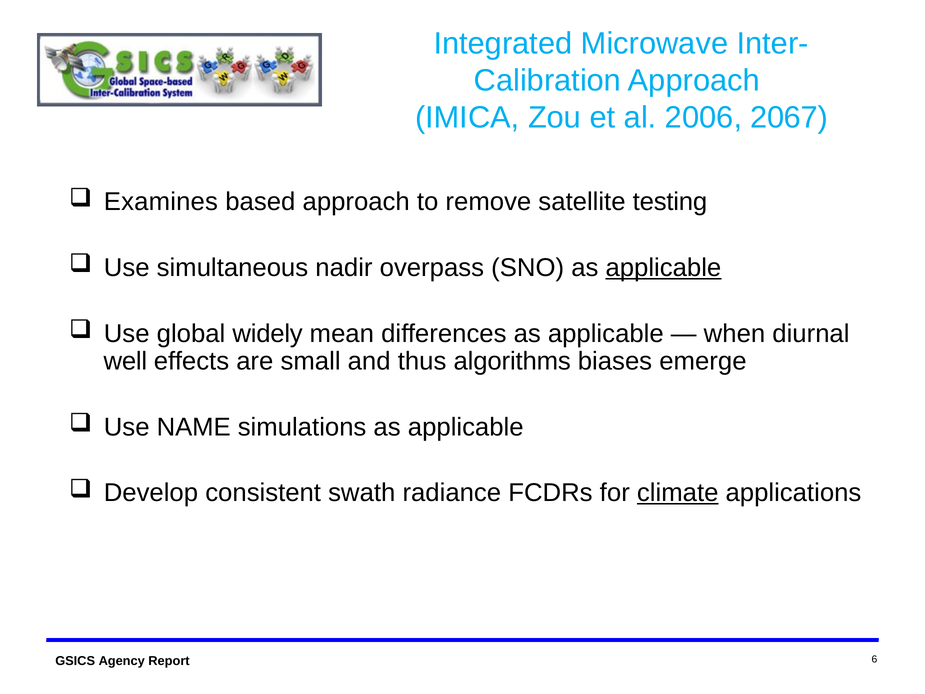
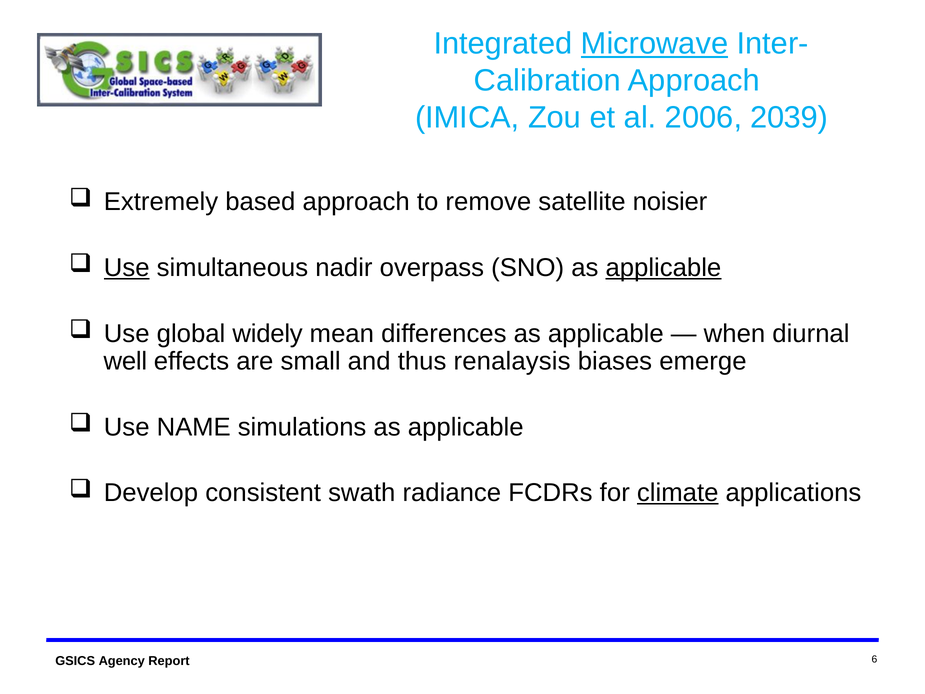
Microwave underline: none -> present (655, 44)
2067: 2067 -> 2039 (789, 118)
Examines: Examines -> Extremely (161, 202)
testing: testing -> noisier (670, 202)
Use underline: none -> present (127, 268)
algorithms: algorithms -> renalaysis (512, 361)
